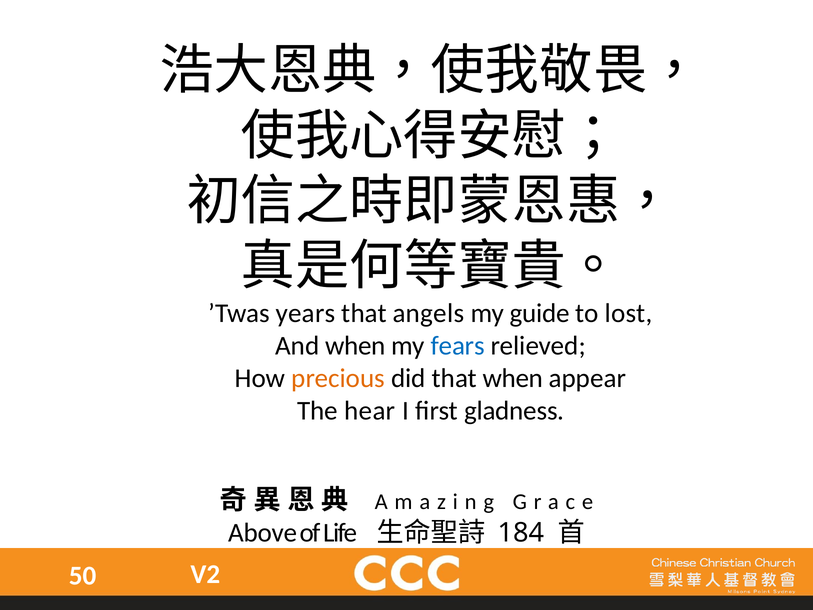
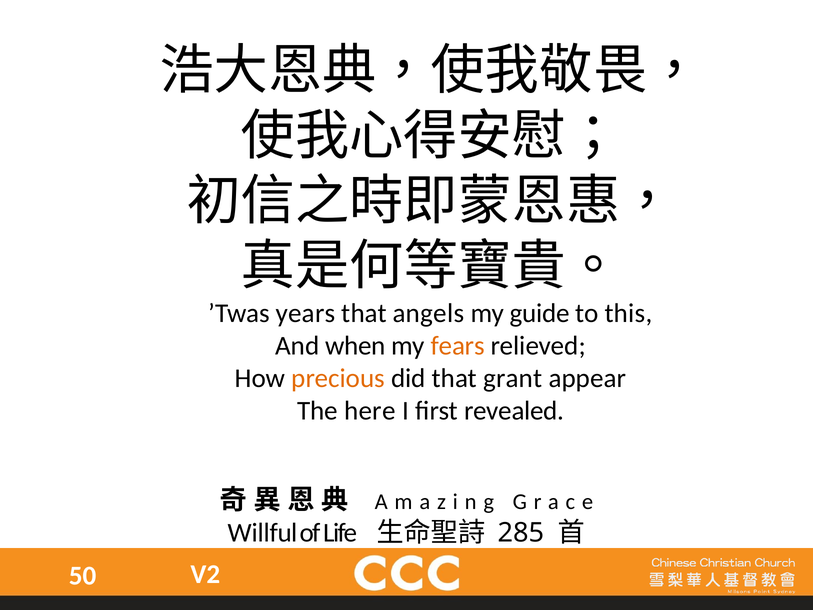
lost: lost -> this (628, 313)
fears colour: blue -> orange (458, 346)
that when: when -> grant (513, 378)
hear: hear -> here (370, 411)
gladness: gladness -> revealed (514, 411)
Above: Above -> Willful (263, 532)
184: 184 -> 285 (521, 532)
